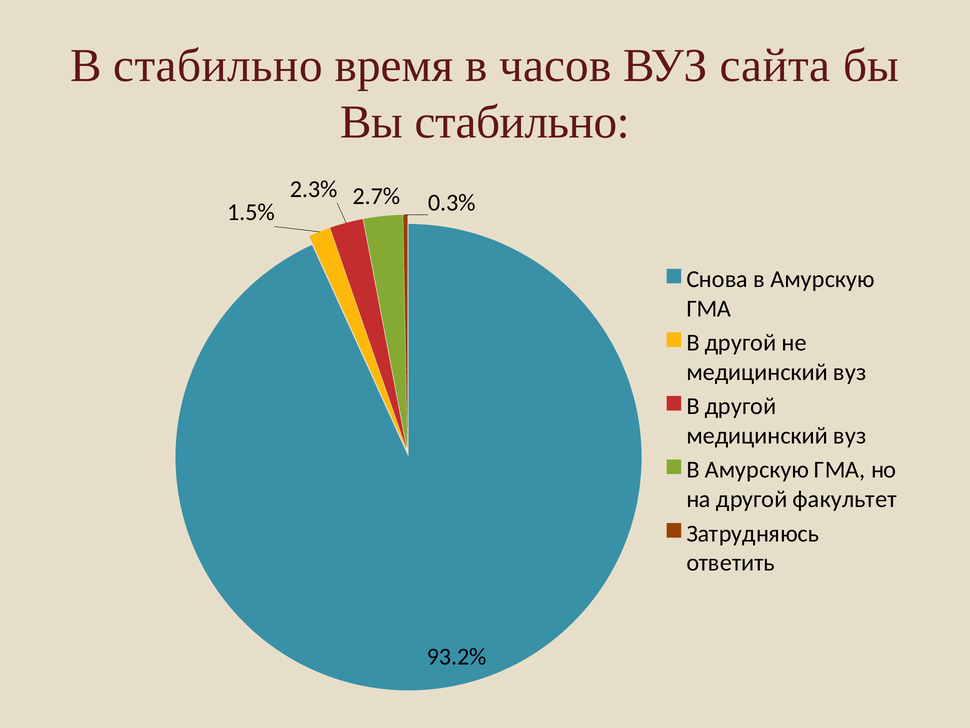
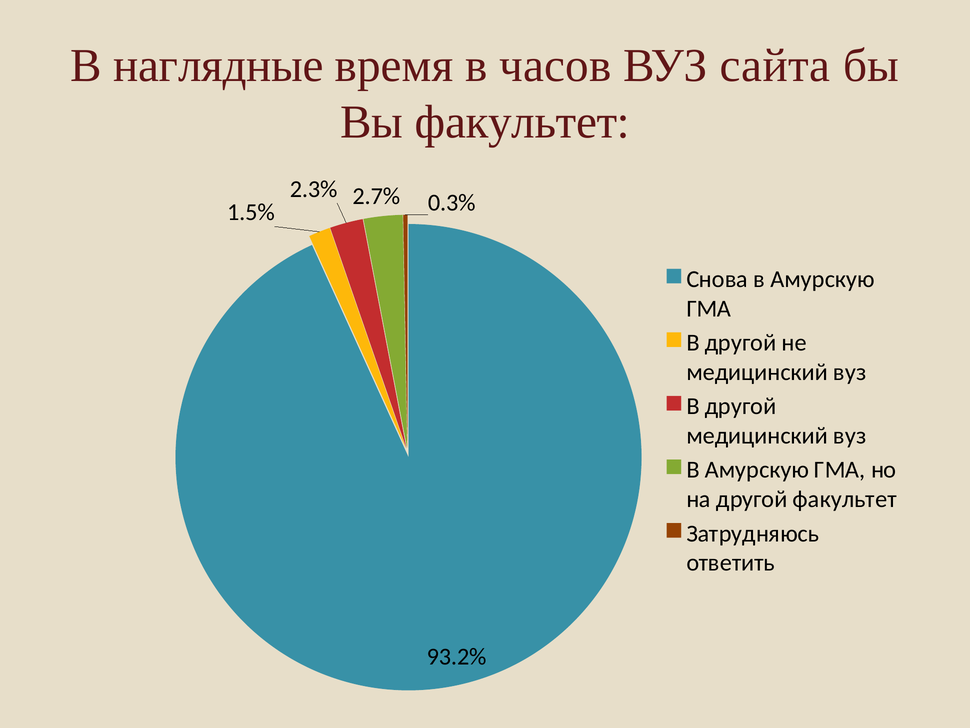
В стабильно: стабильно -> наглядные (218, 66)
Вы стабильно: стабильно -> факультет (522, 122)
